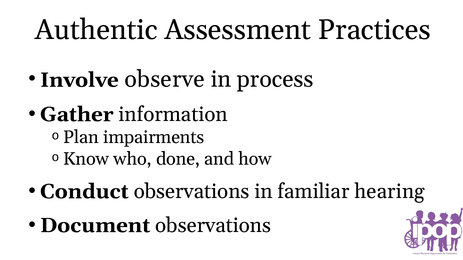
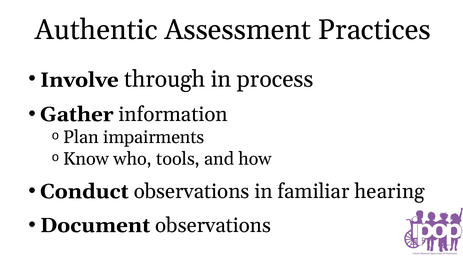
observe: observe -> through (165, 79)
done: done -> tools (178, 159)
